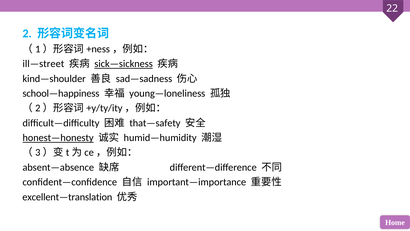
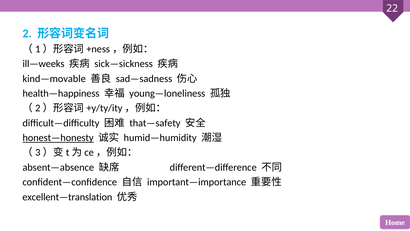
ill—street: ill—street -> ill—weeks (43, 64)
sick—sickness underline: present -> none (124, 64)
kind—shoulder: kind—shoulder -> kind—movable (54, 79)
school—happiness: school—happiness -> health—happiness (61, 93)
